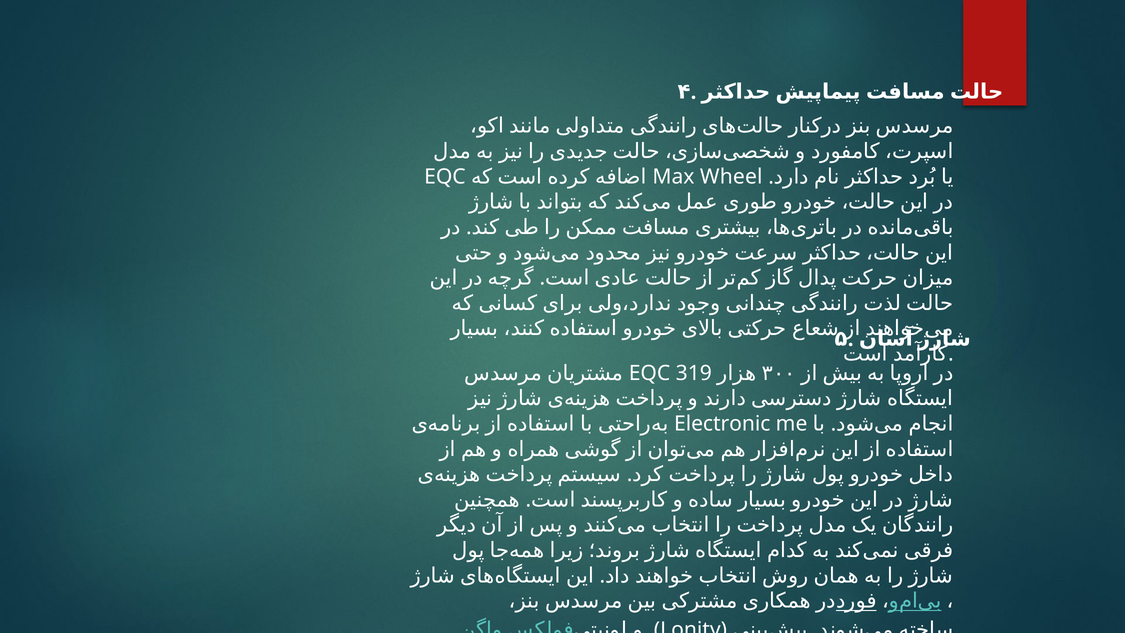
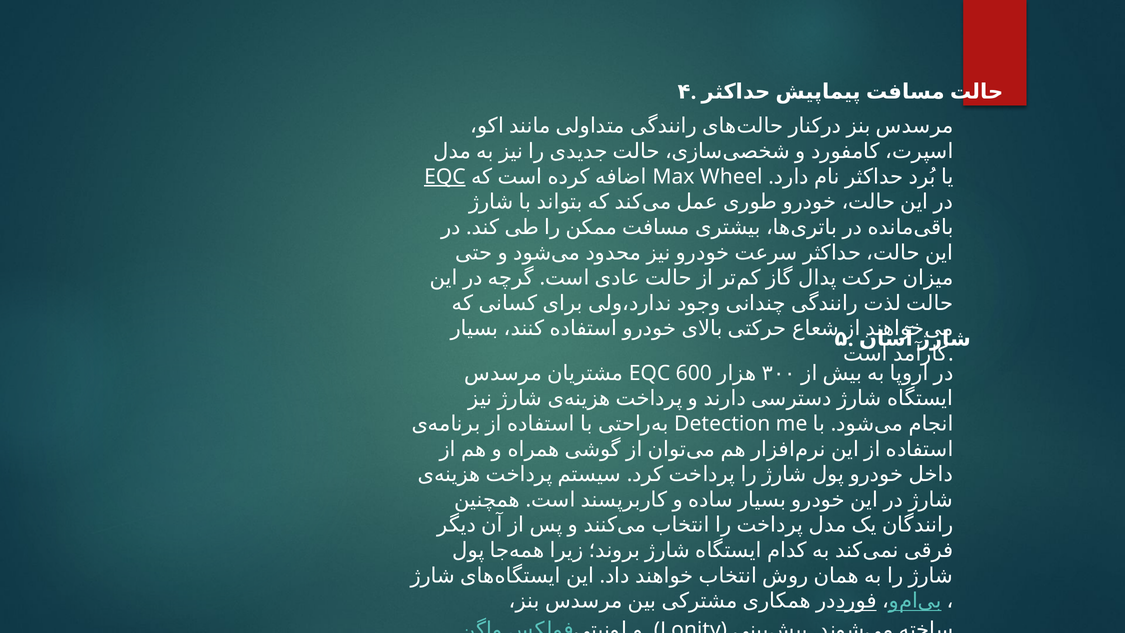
EQC underline: none -> present (445, 177)
319: 319 -> 600 (694, 373)
Electronic: Electronic -> Detection (722, 424)
